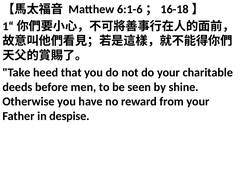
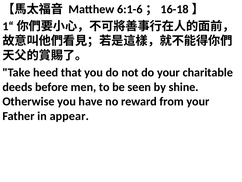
despise: despise -> appear (69, 116)
